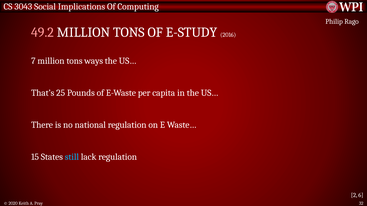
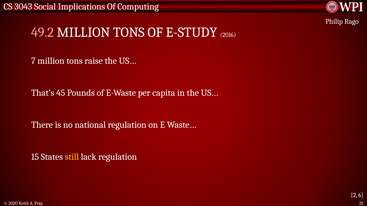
ways: ways -> raise (94, 61)
25: 25 -> 45 (61, 93)
still colour: light blue -> yellow (72, 157)
